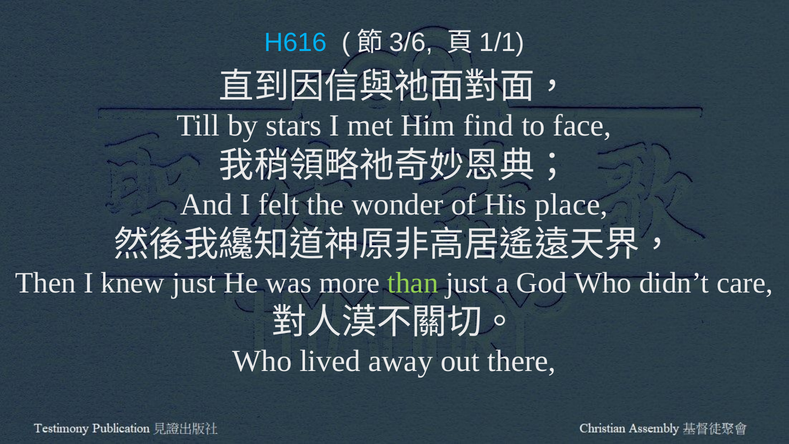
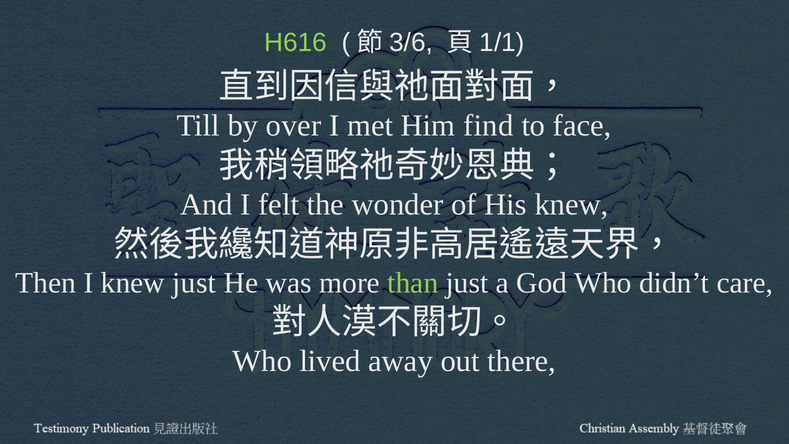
H616 colour: light blue -> light green (296, 42)
stars: stars -> over (294, 126)
His place: place -> knew (571, 205)
